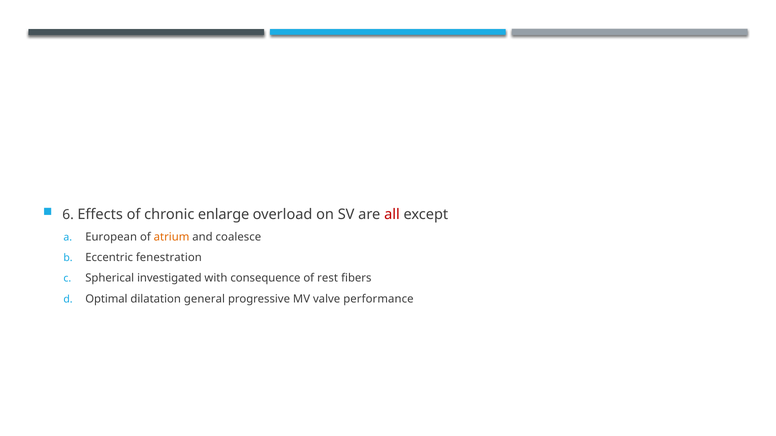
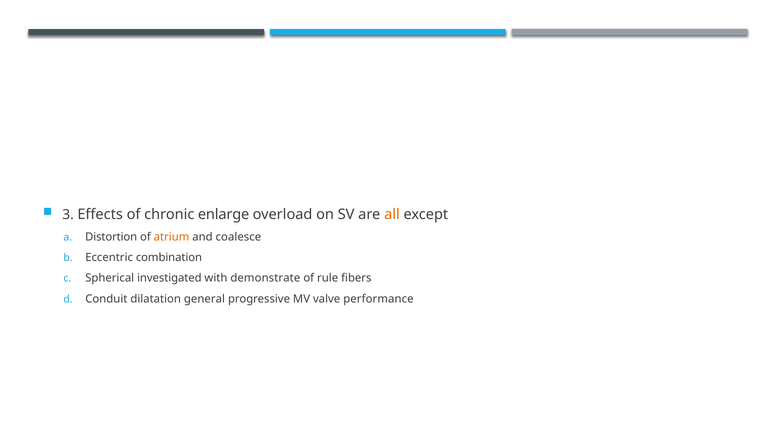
6: 6 -> 3 (68, 215)
all colour: red -> orange (392, 215)
European: European -> Distortion (111, 237)
fenestration: fenestration -> combination (169, 258)
consequence: consequence -> demonstrate (265, 279)
rest: rest -> rule (328, 279)
Optimal: Optimal -> Conduit (106, 299)
